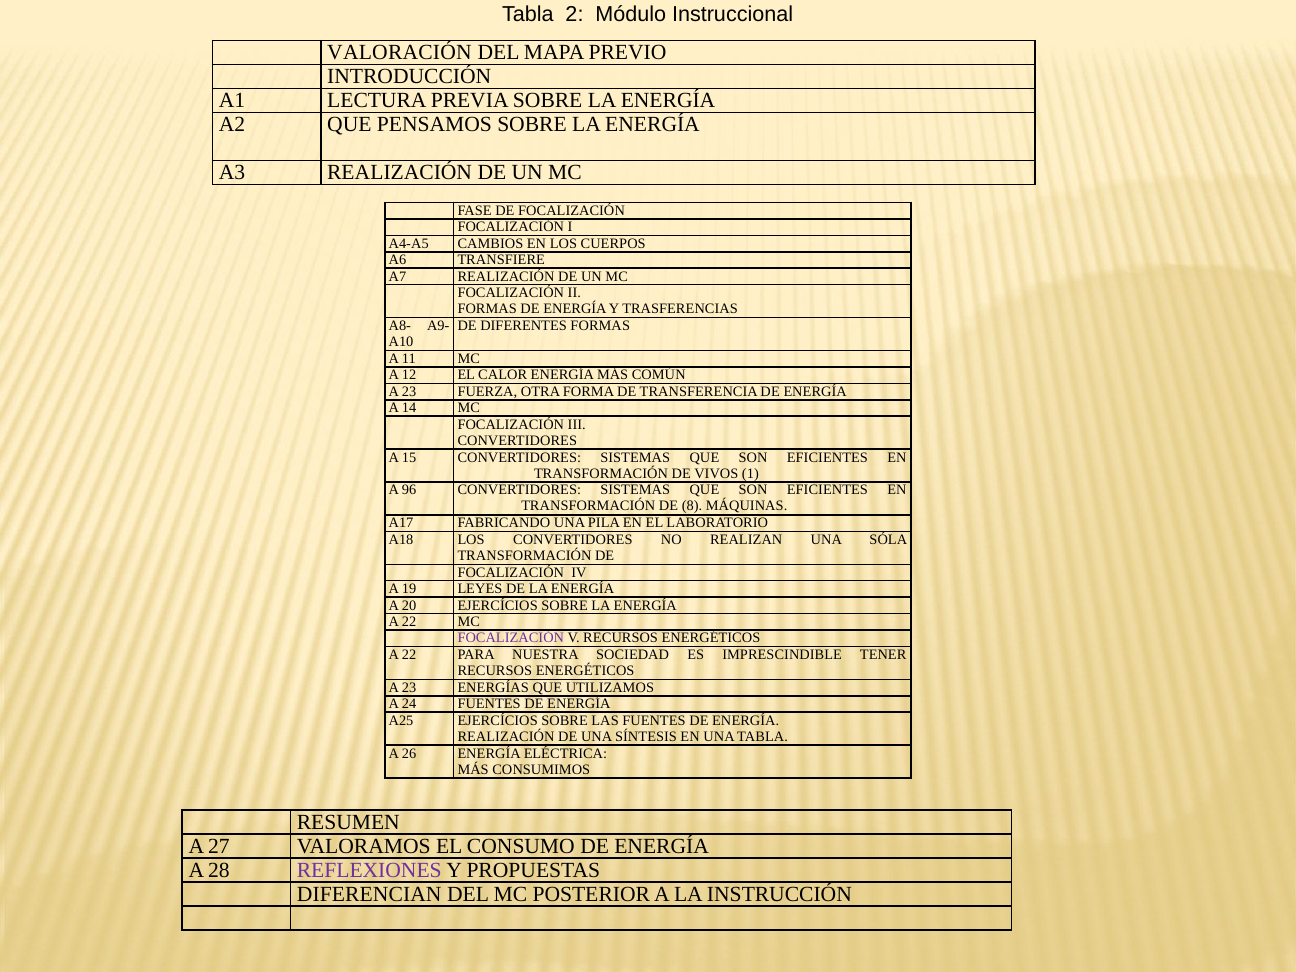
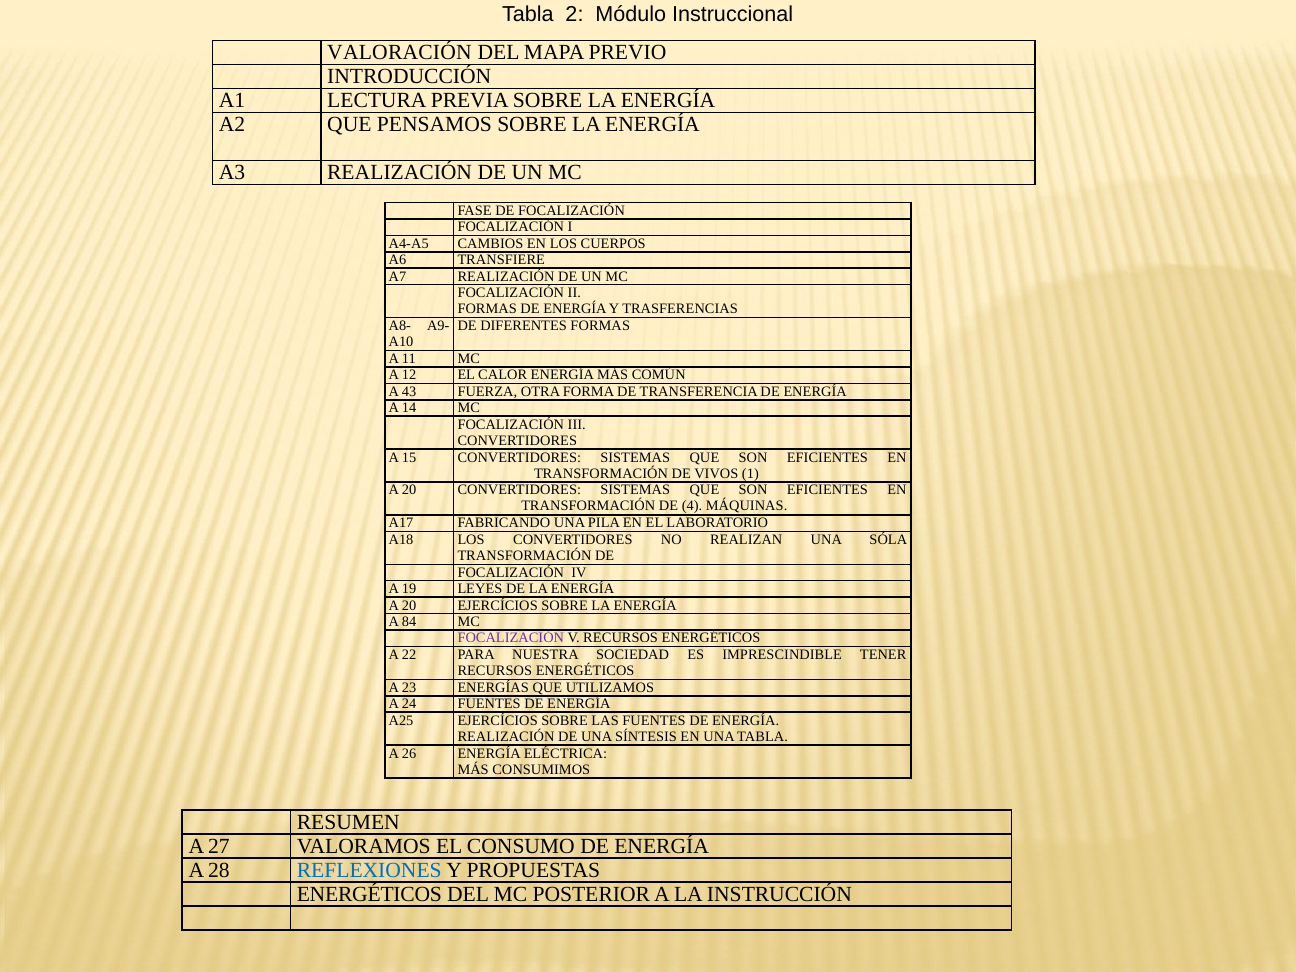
23: 23 -> 43 (409, 392)
96: 96 -> 20 (409, 490)
8: 8 -> 4 (692, 506)
22: 22 -> 84 (409, 622)
REFLEXIONES colour: purple -> blue (369, 870)
DIFERENCIAN: DIFERENCIAN -> ENERGÉTICOS (369, 894)
